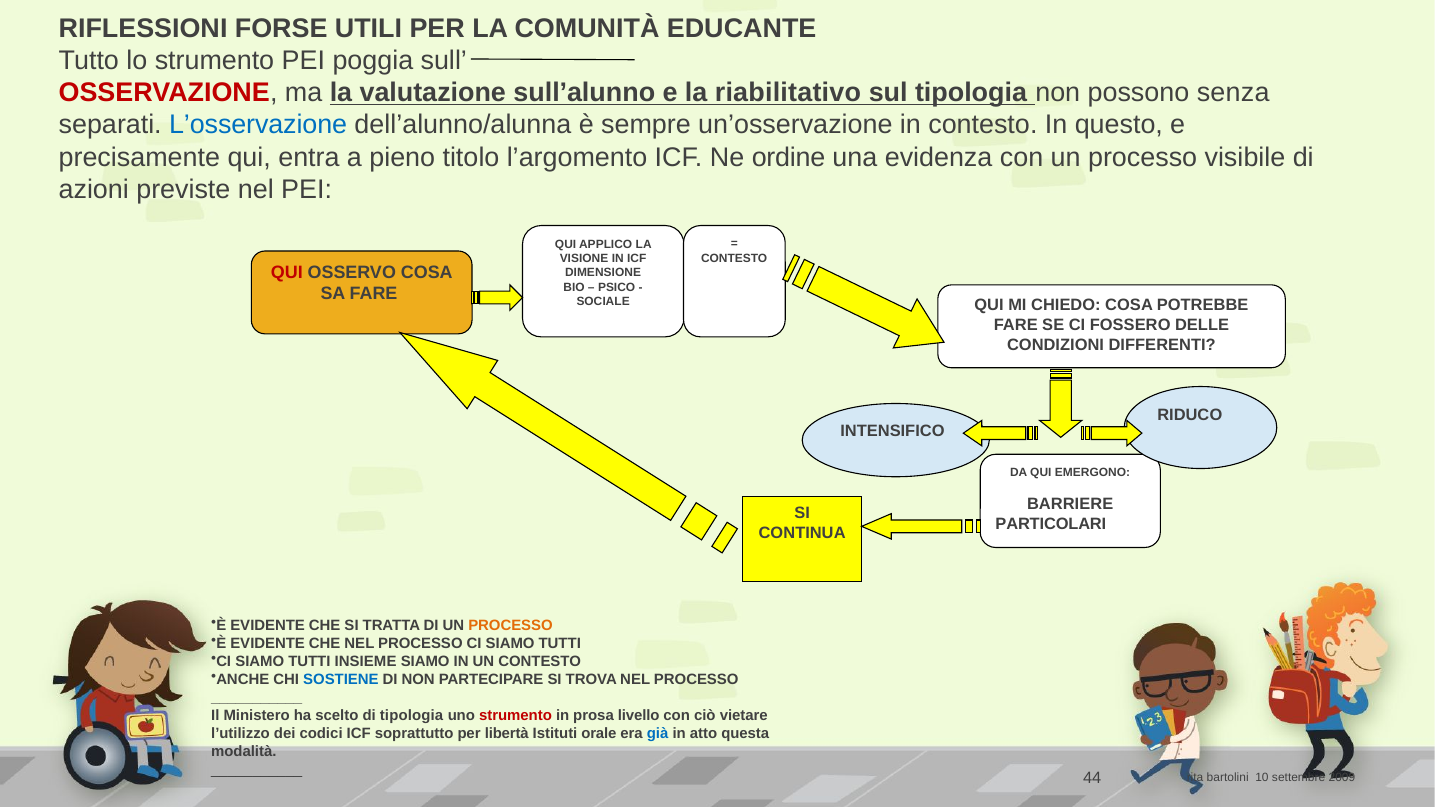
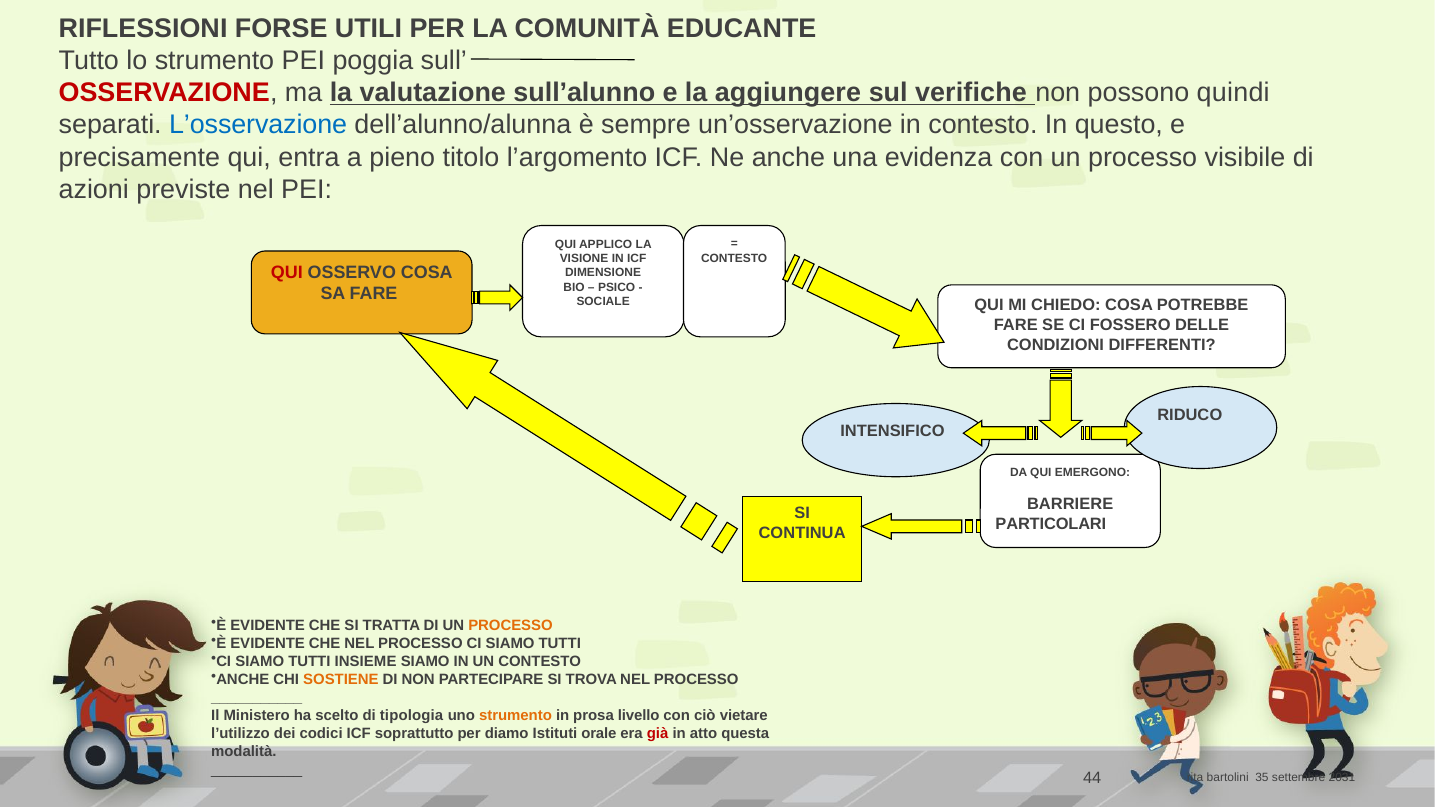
riabilitativo: riabilitativo -> aggiungere (788, 93)
sul tipologia: tipologia -> verifiche (971, 93)
senza: senza -> quindi (1233, 93)
Ne ordine: ordine -> anche (788, 157)
SOSTIENE colour: blue -> orange (341, 679)
strumento colour: red -> orange (516, 715)
libertà: libertà -> diamo (507, 733)
già colour: blue -> red (658, 733)
10: 10 -> 35 (1262, 777)
2009: 2009 -> 2031 (1342, 777)
